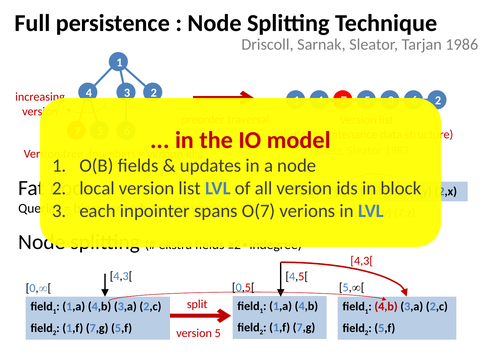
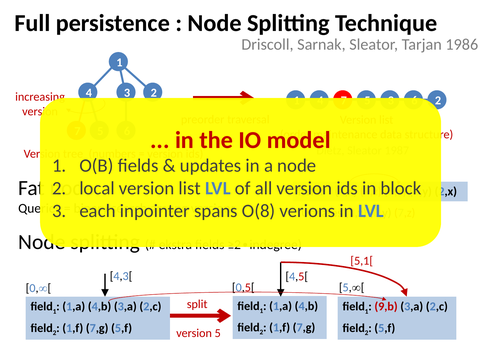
O(7: O(7 -> O(8 (259, 211)
4,3[: 4,3[ -> 5,1[ (362, 261)
4,b: 4,b -> 9,b (386, 306)
